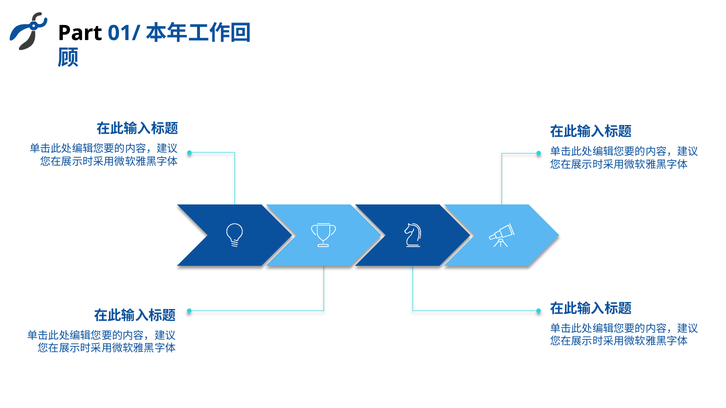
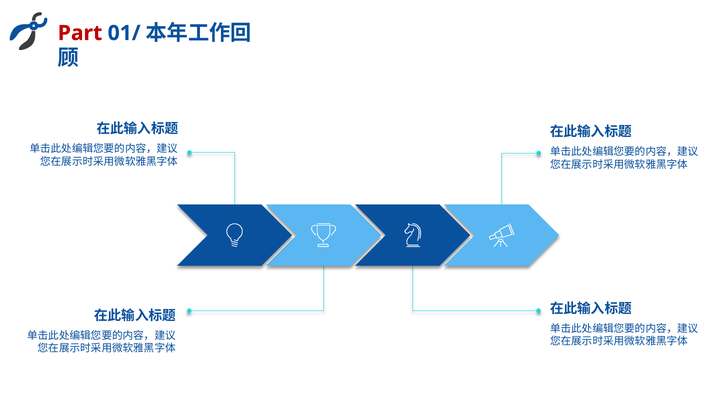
Part colour: black -> red (80, 33)
